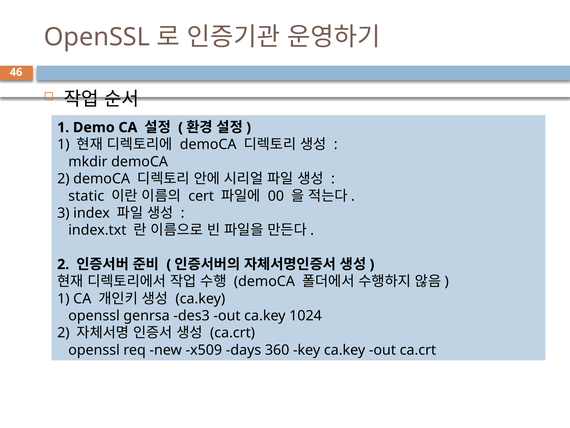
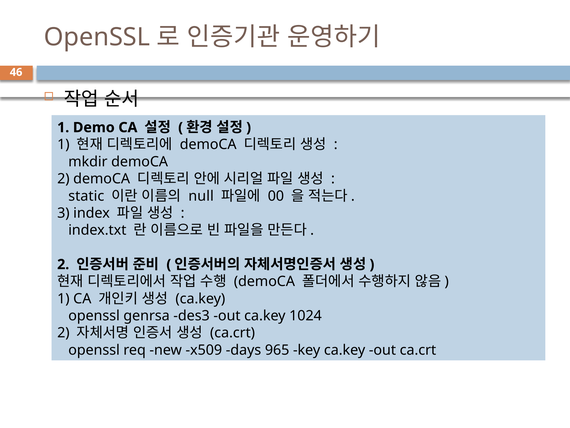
cert: cert -> null (201, 196)
360: 360 -> 965 (277, 350)
